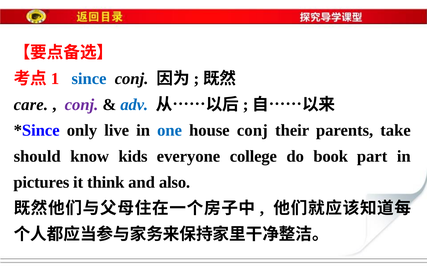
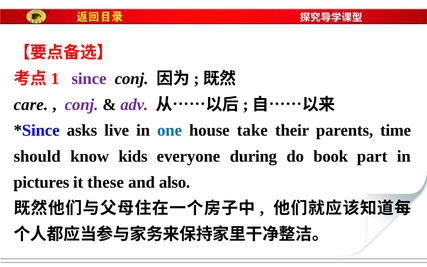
since colour: blue -> purple (89, 79)
adv colour: blue -> purple (134, 104)
only: only -> asks (82, 130)
house conj: conj -> take (252, 130)
take: take -> time (396, 130)
college: college -> during (253, 156)
think: think -> these (106, 182)
